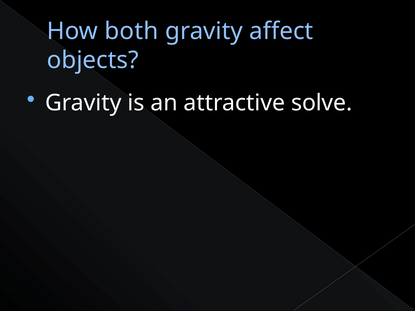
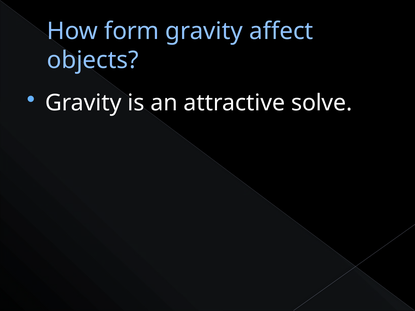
both: both -> form (132, 31)
